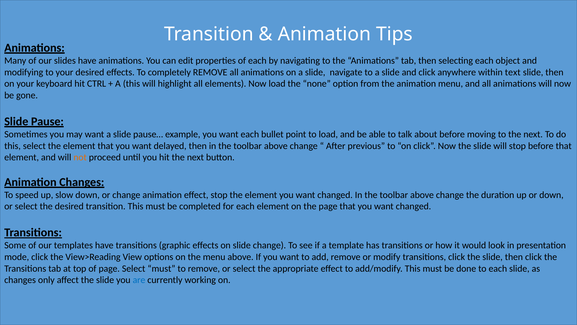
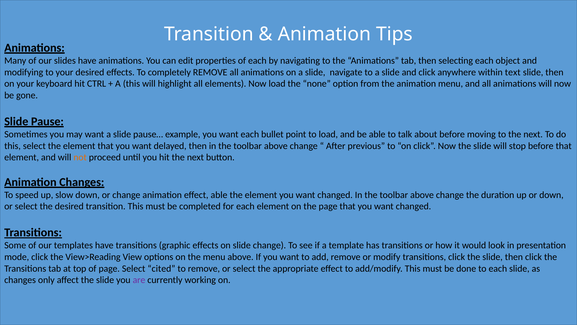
effect stop: stop -> able (219, 195)
Select must: must -> cited (161, 268)
are colour: blue -> purple (139, 280)
